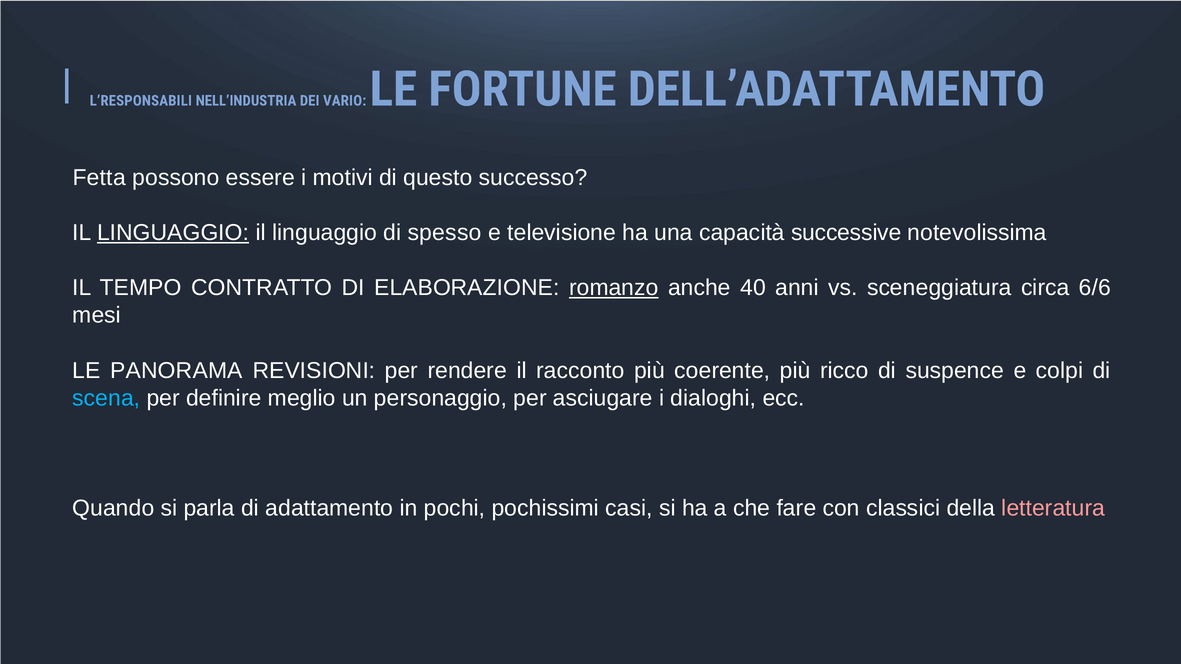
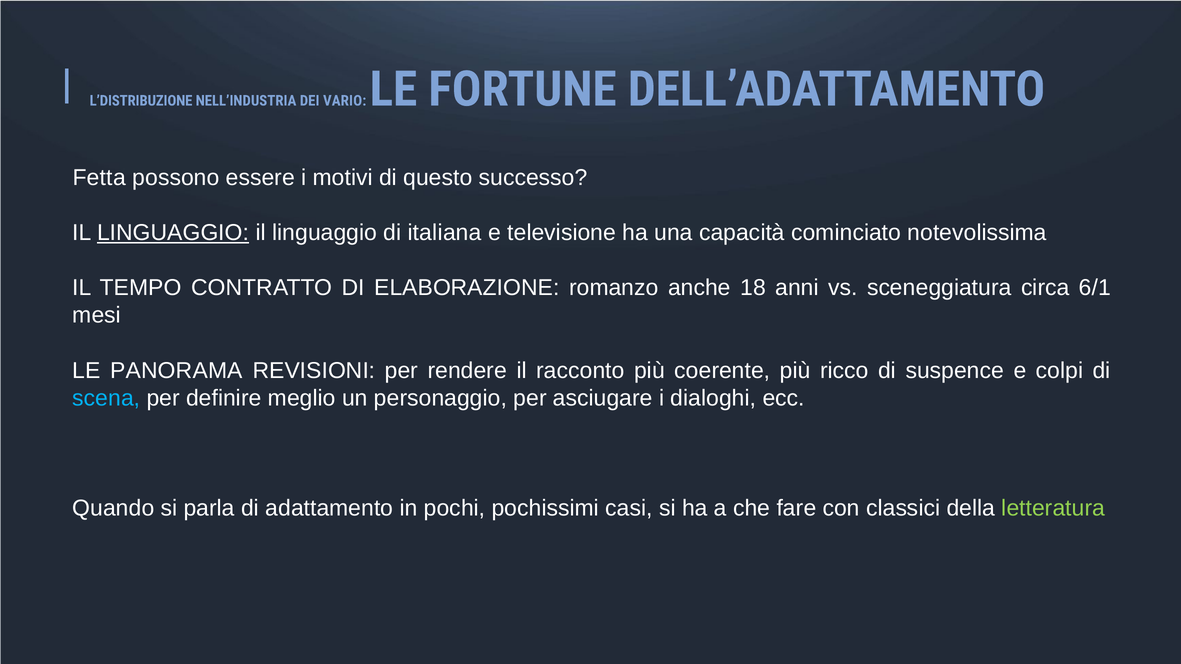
L’RESPONSABILI: L’RESPONSABILI -> L’DISTRIBUZIONE (141, 101)
spesso: spesso -> italiana (445, 233)
successive: successive -> cominciato (846, 233)
romanzo underline: present -> none (614, 288)
40: 40 -> 18 (753, 288)
6/6: 6/6 -> 6/1 (1095, 288)
letteratura colour: pink -> light green (1053, 509)
